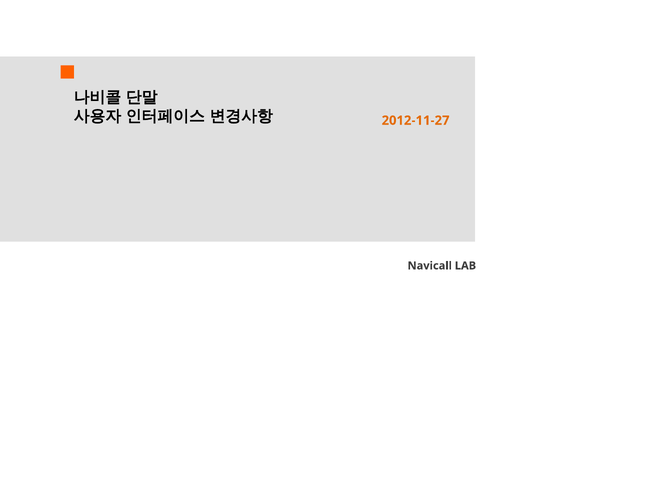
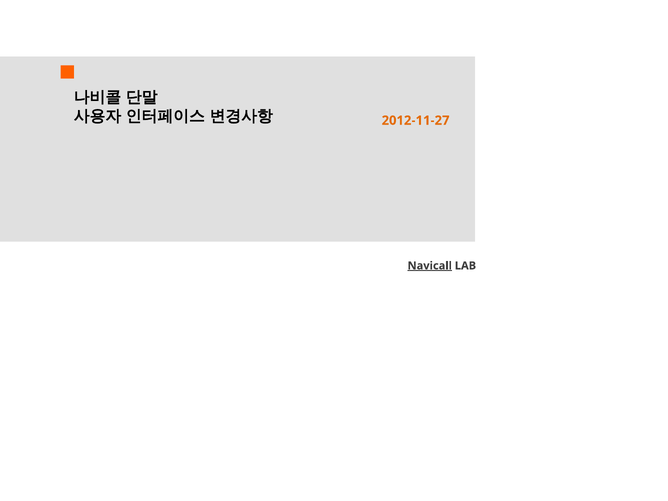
Navicall underline: none -> present (430, 266)
